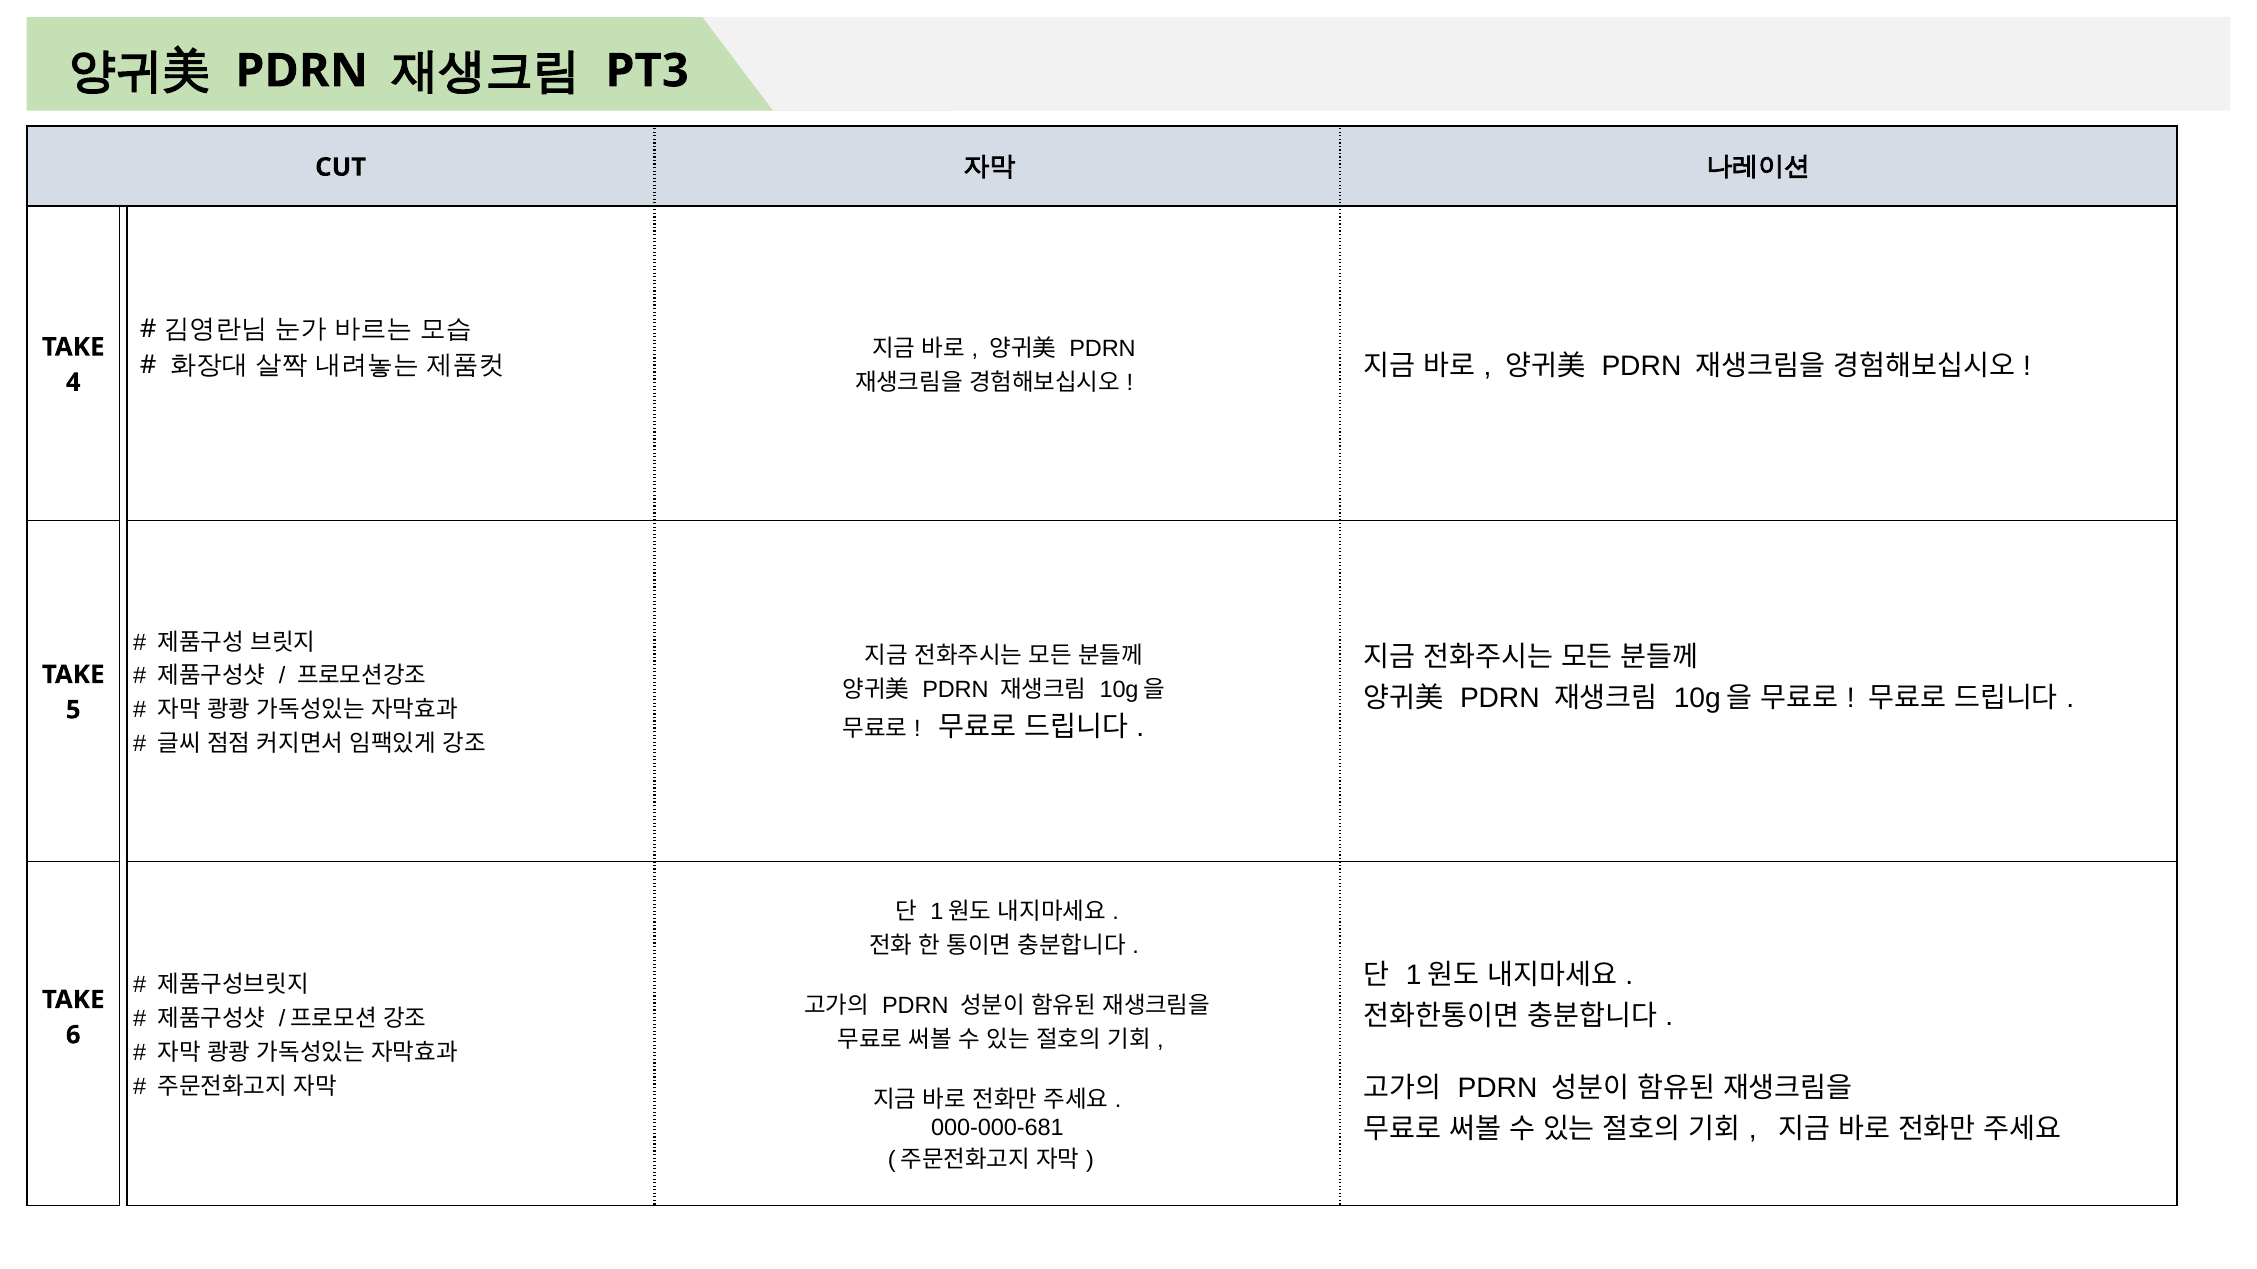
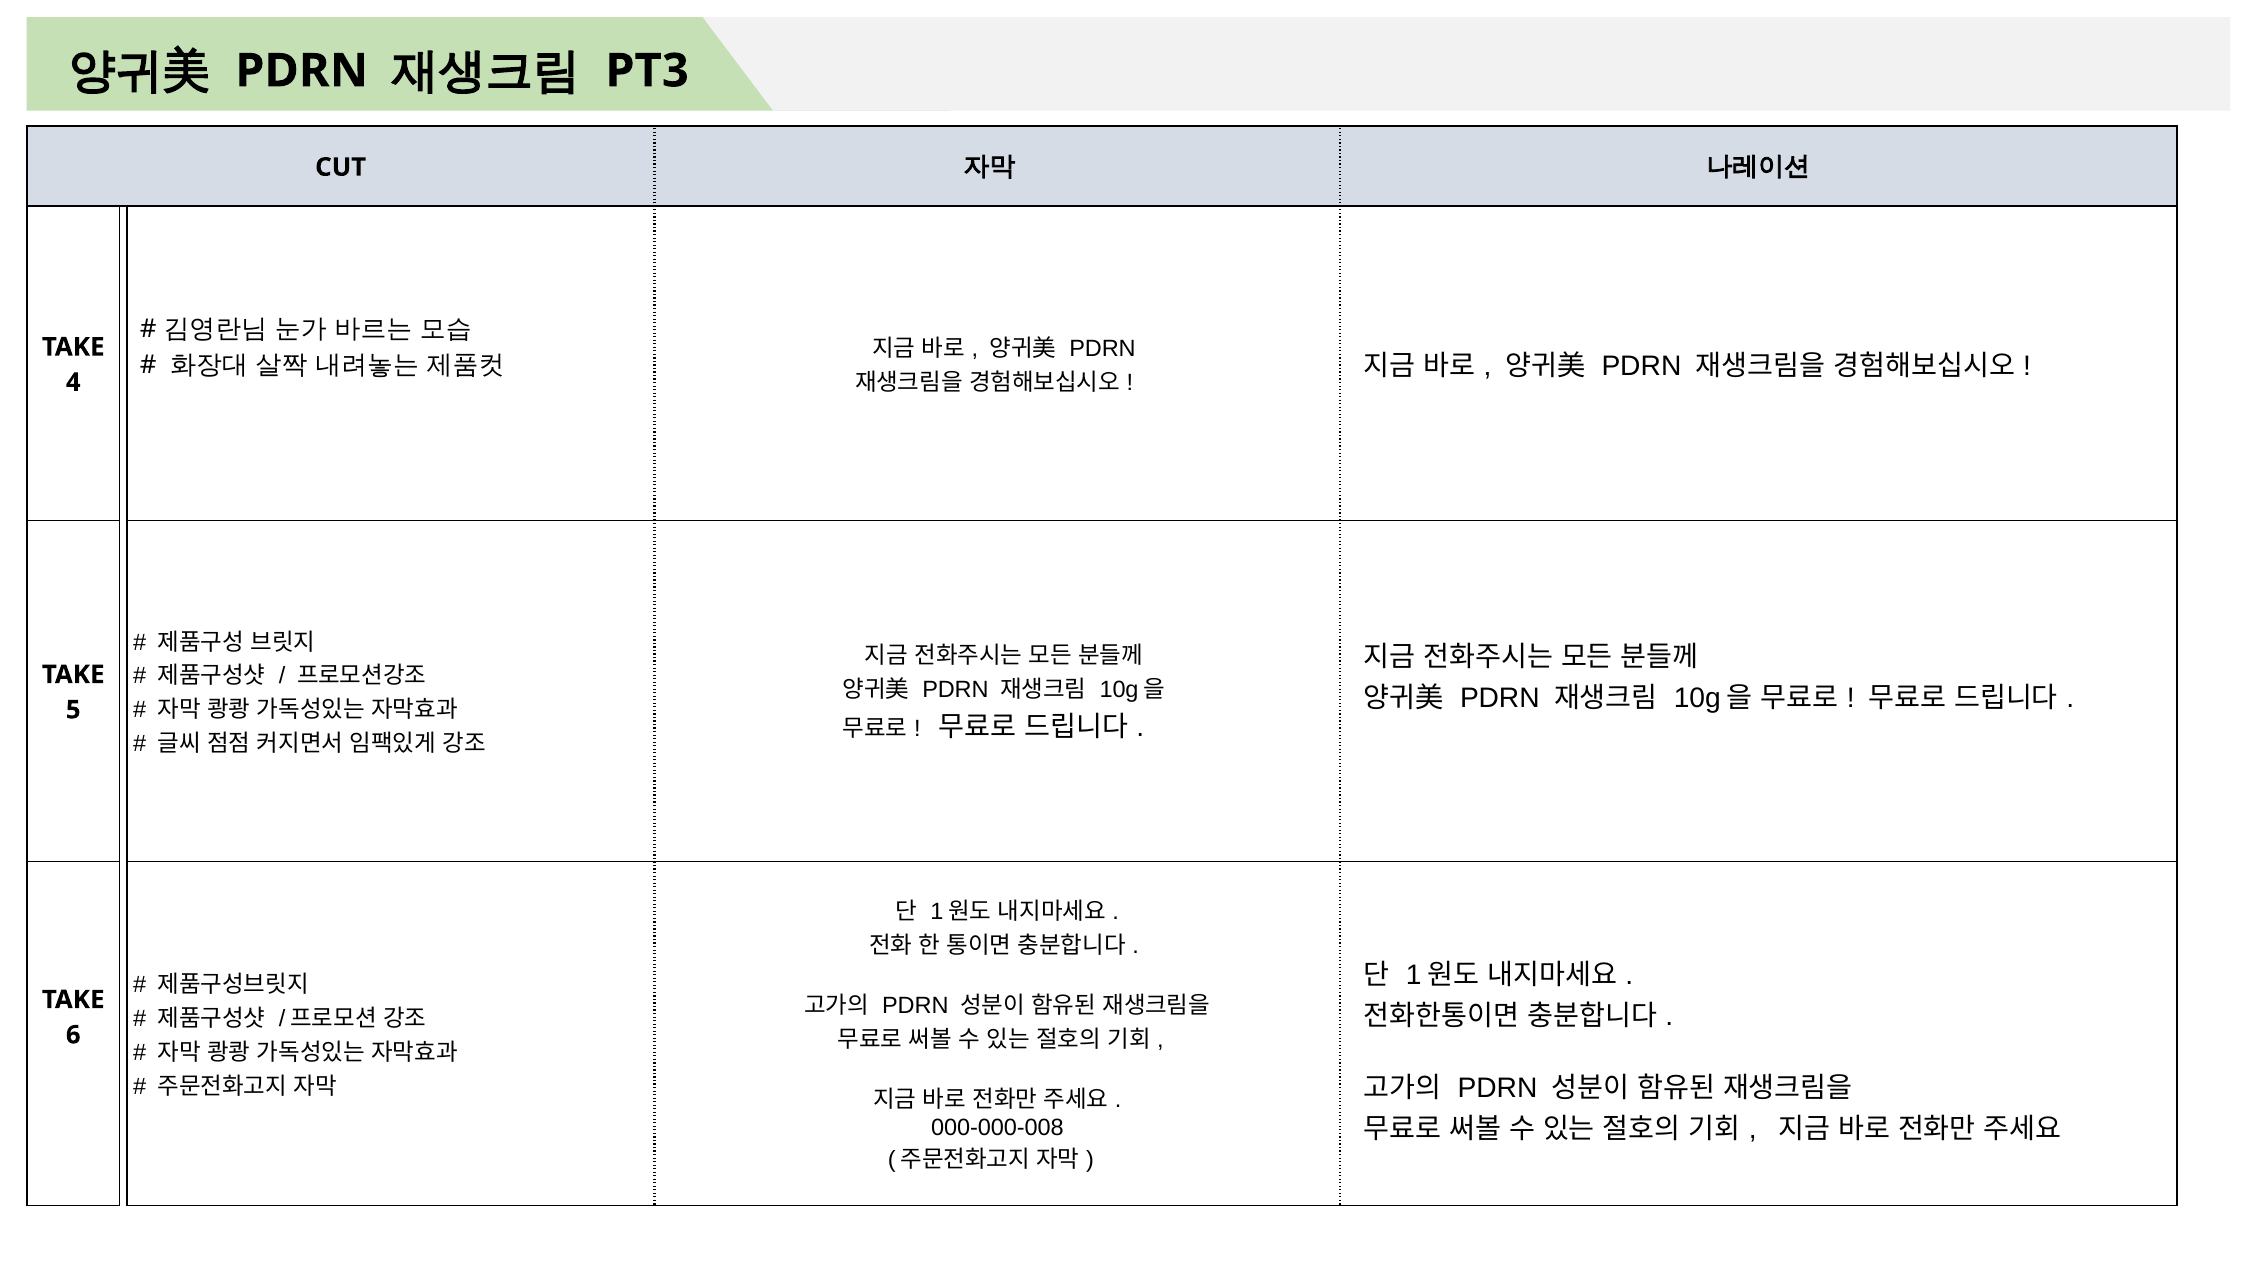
000-000-681: 000-000-681 -> 000-000-008 (997, 1128)
